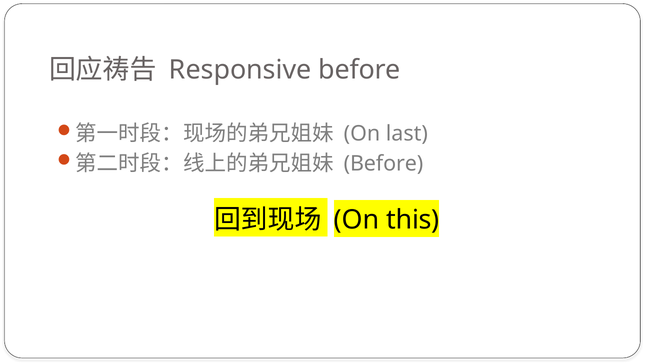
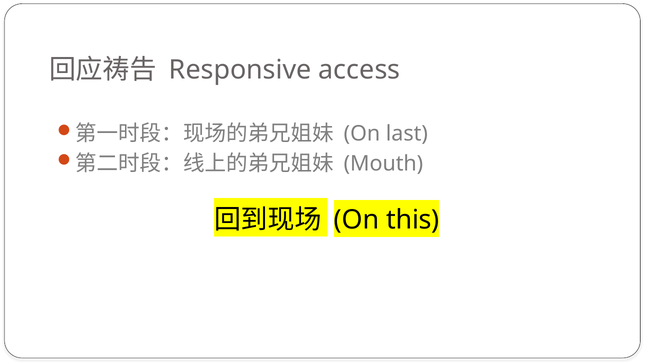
Responsive before: before -> access (359, 70)
Before: Before -> Mouth (383, 163)
